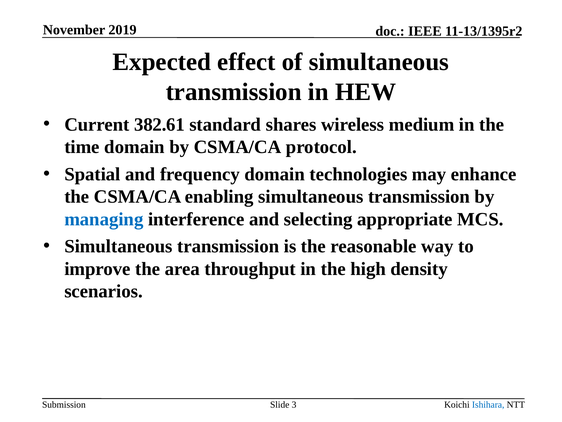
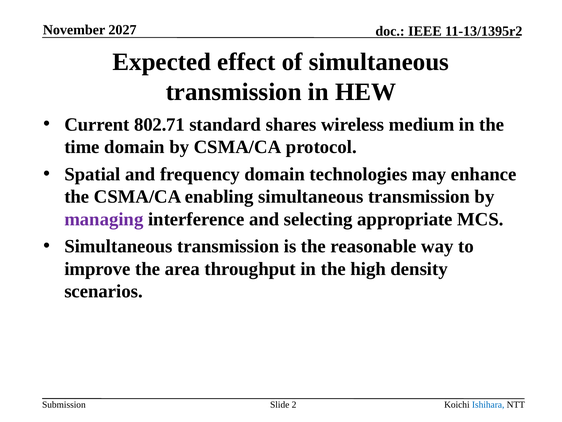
2019: 2019 -> 2027 (123, 30)
382.61: 382.61 -> 802.71 (159, 124)
managing colour: blue -> purple (104, 219)
3: 3 -> 2 (294, 404)
